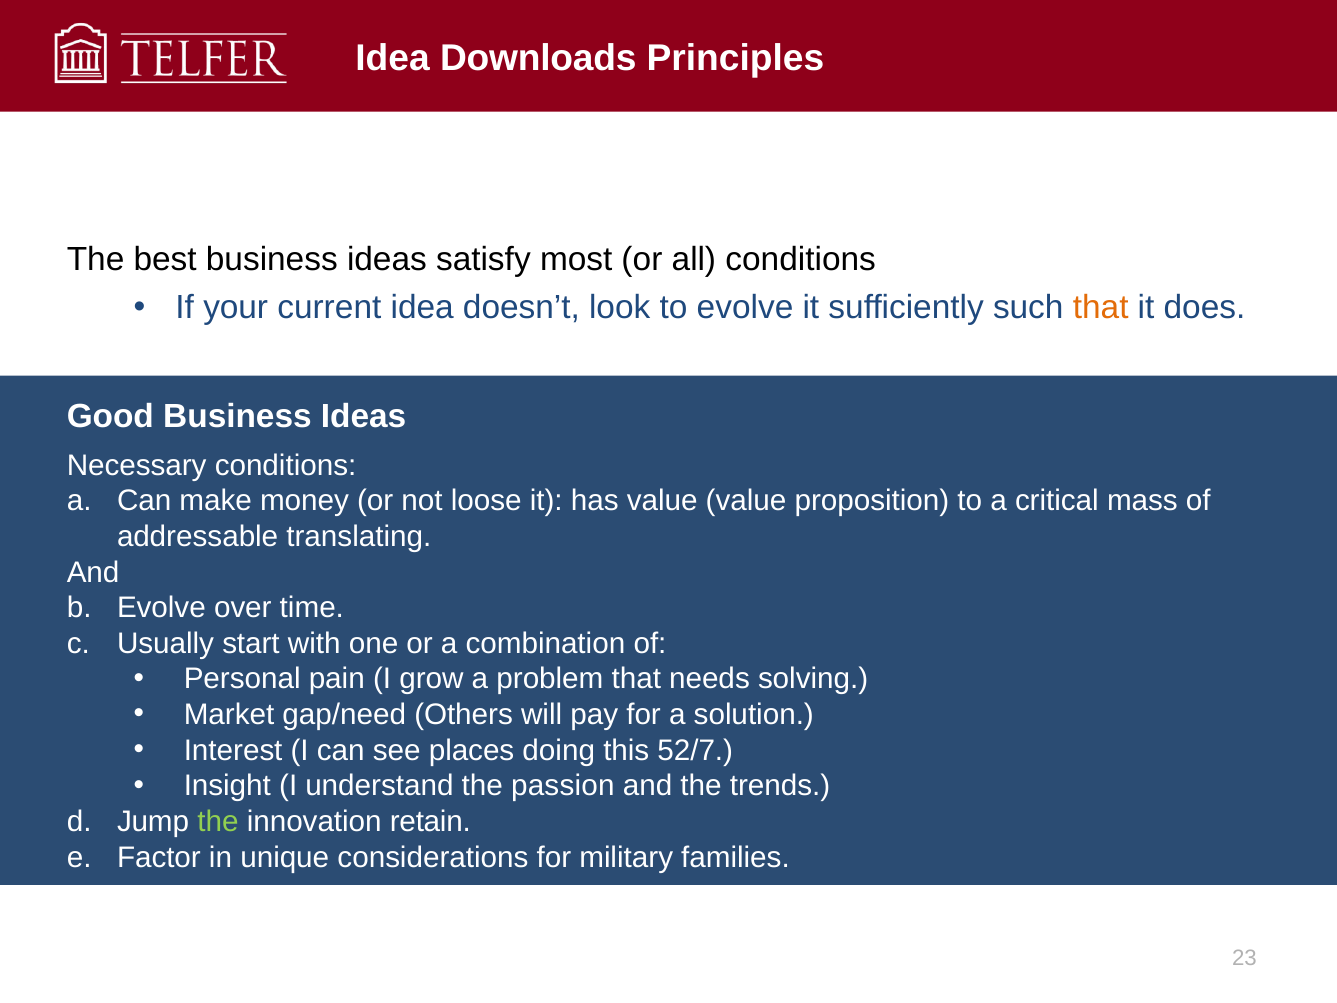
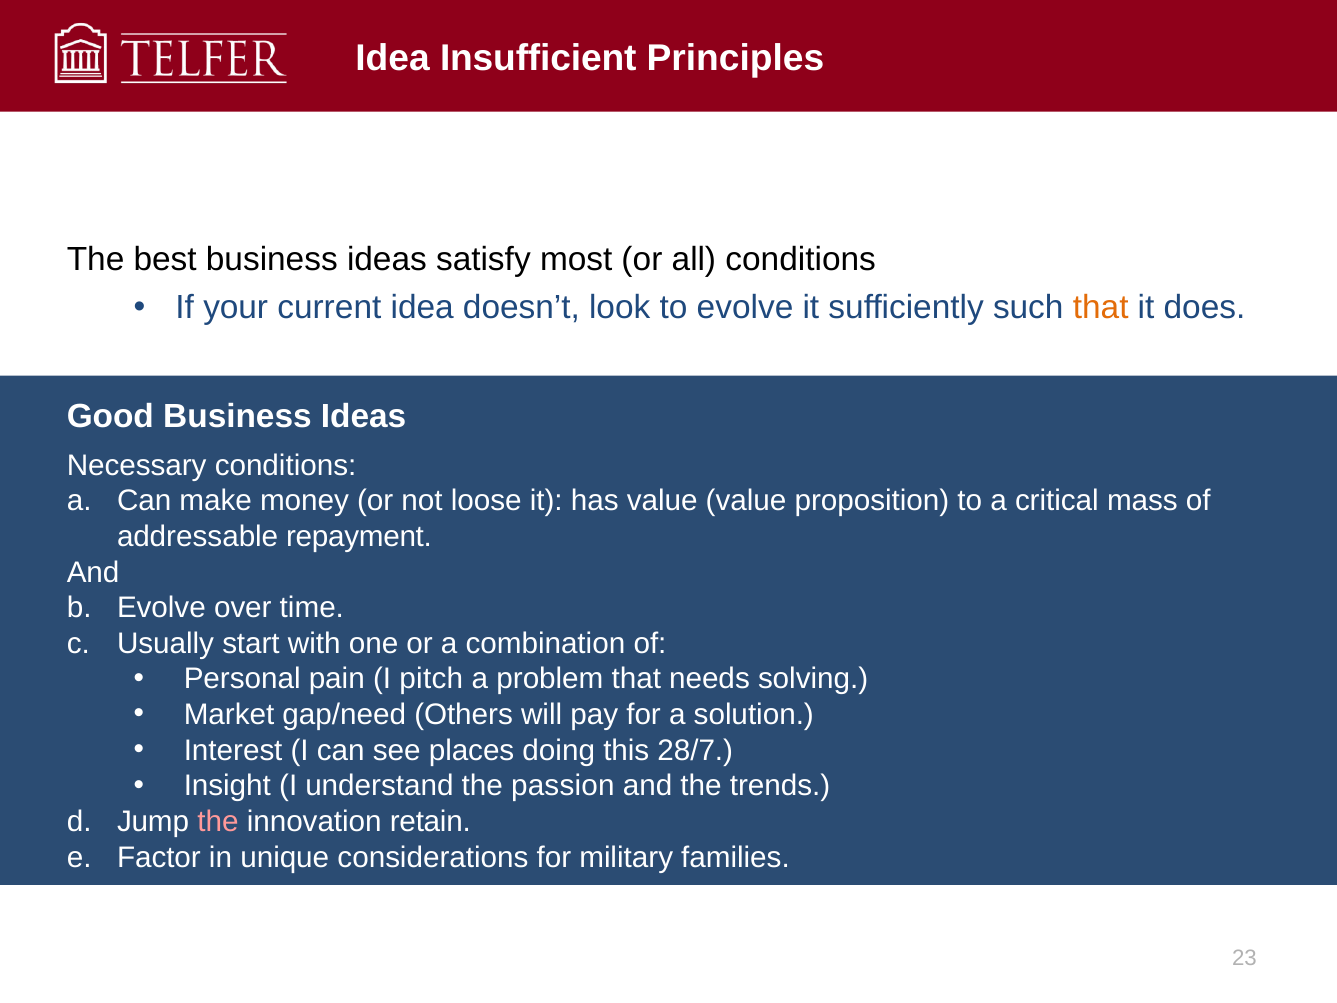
Downloads: Downloads -> Insufficient (538, 58)
translating: translating -> repayment (359, 536)
grow: grow -> pitch (431, 679)
52/7: 52/7 -> 28/7 (695, 750)
the colour: light green -> pink (218, 822)
